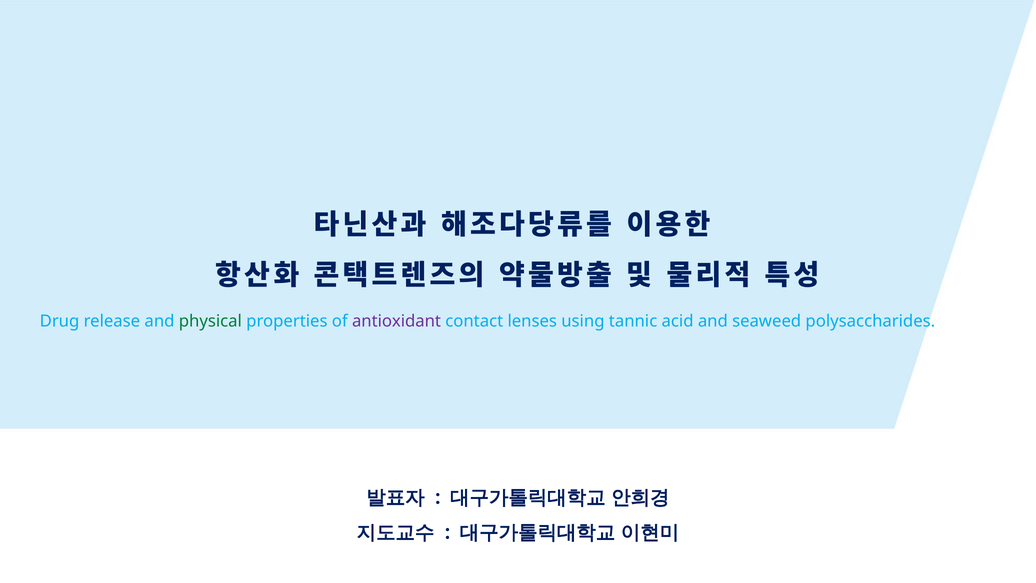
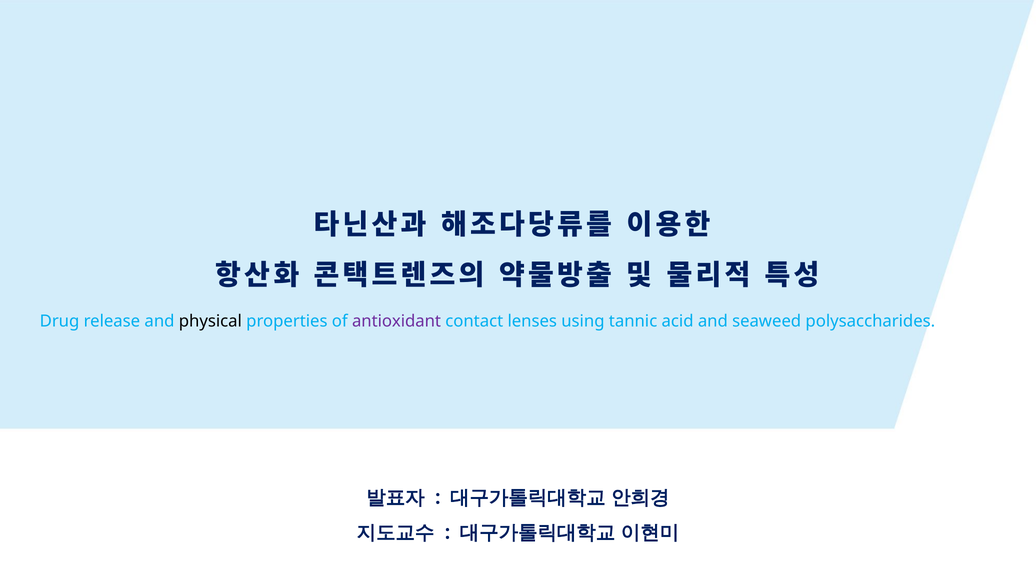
physical colour: green -> black (210, 321)
